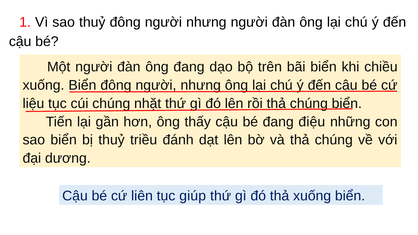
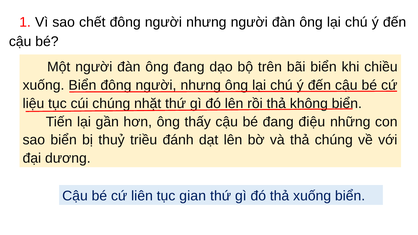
sao thuỷ: thuỷ -> chết (92, 22)
rồi thả chúng: chúng -> không (309, 104)
giúp: giúp -> gian (193, 196)
